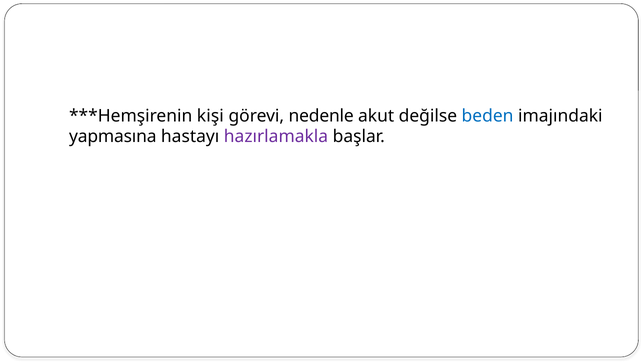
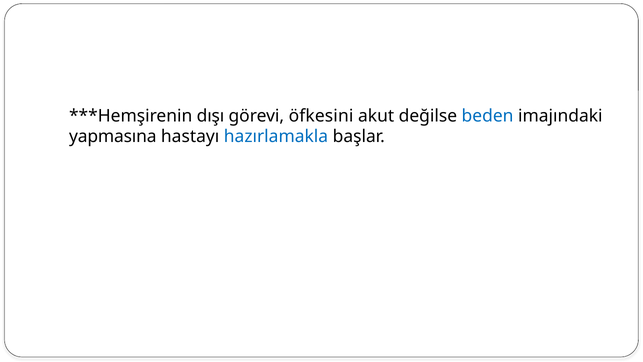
kişi: kişi -> dışı (210, 116)
nedenle: nedenle -> öfkesini (321, 116)
hazırlamakla colour: purple -> blue (276, 137)
